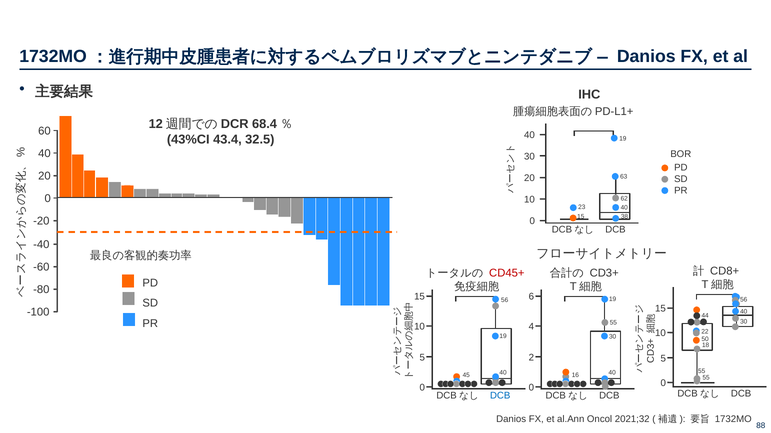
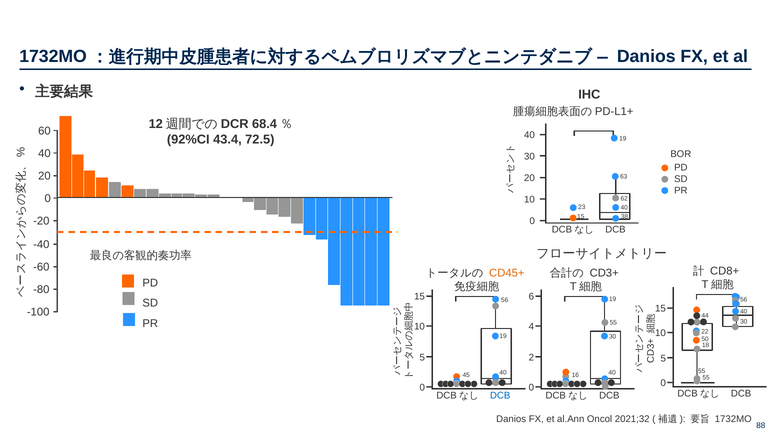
43%CI: 43%CI -> 92%CI (188, 140)
32.5: 32.5 -> 72.5 (260, 140)
CD45+ colour: red -> orange (507, 274)
